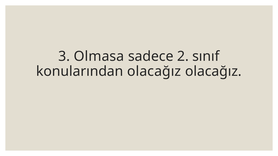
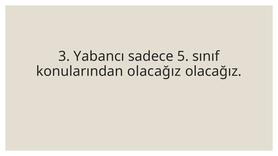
Olmasa: Olmasa -> Yabancı (99, 57)
2: 2 -> 5 (183, 57)
